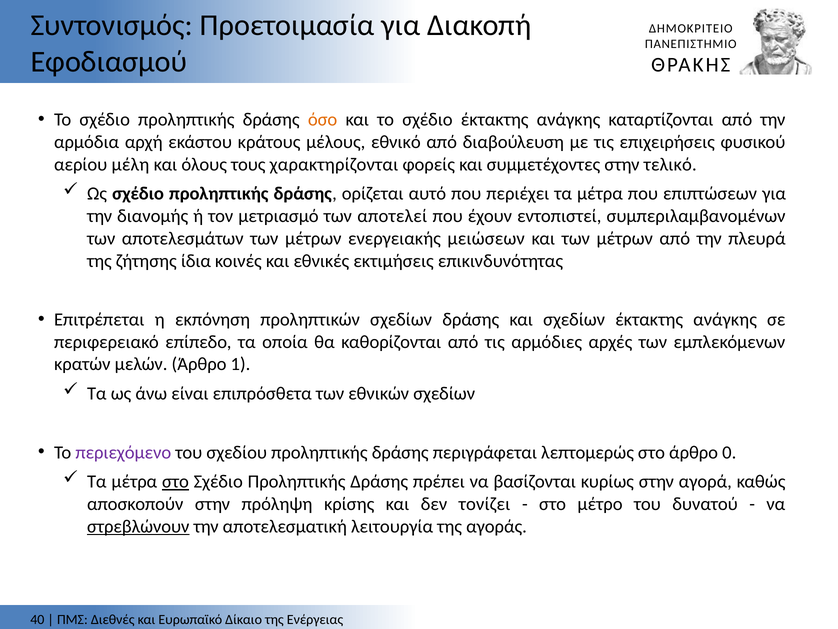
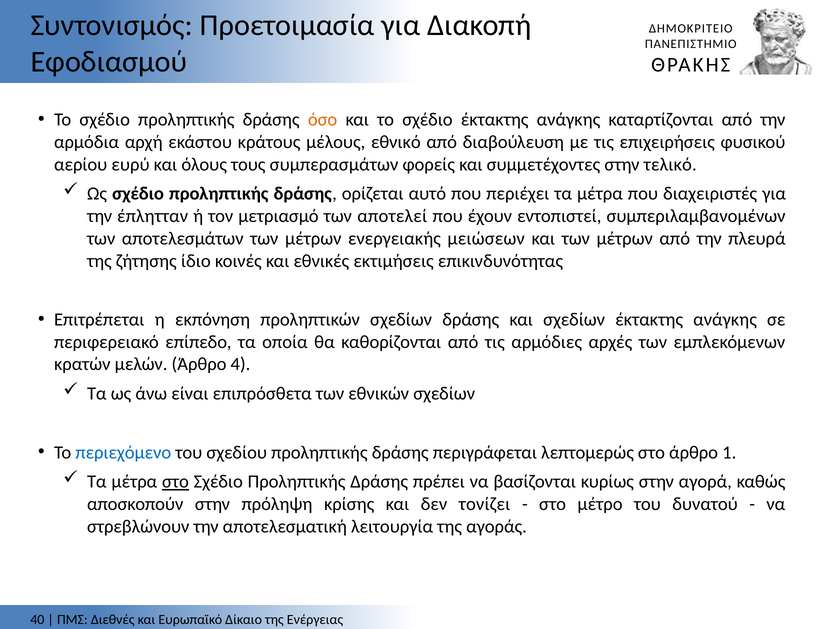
μέλη: μέλη -> ευρύ (131, 164)
χαρακτηρίζονται: χαρακτηρίζονται -> συμπερασμάτων (334, 164)
επιπτώσεων: επιπτώσεων -> διαχειριστές (710, 194)
διανομής: διανομής -> έπλητταν (153, 216)
ίδια: ίδια -> ίδιο (196, 261)
Άρθρο 1: 1 -> 4 (240, 364)
περιεχόμενο colour: purple -> blue (123, 452)
άρθρο 0: 0 -> 1 (729, 452)
στρεβλώνουν underline: present -> none (138, 526)
